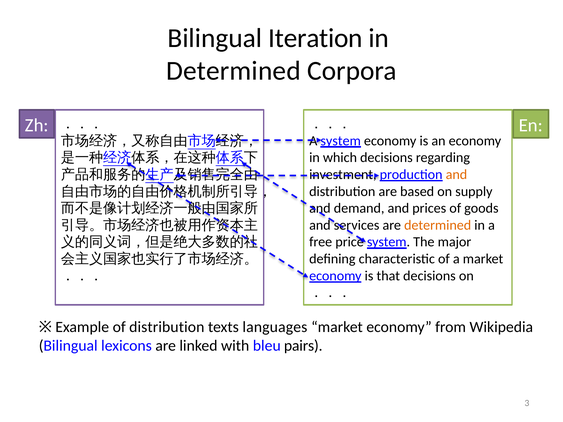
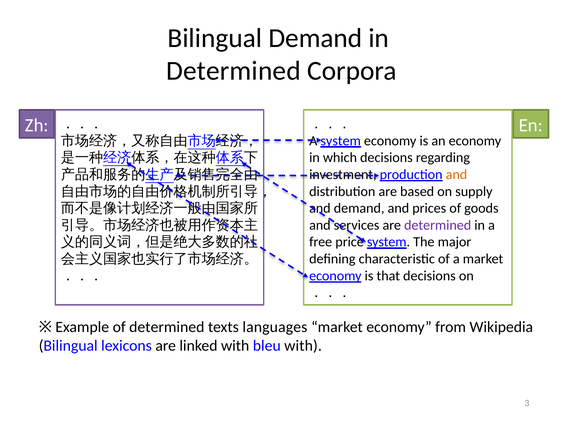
Bilingual Iteration: Iteration -> Demand (315, 38)
determined colour: orange -> purple (438, 225)
of distribution: distribution -> determined (167, 327)
bleu pairs: pairs -> with (303, 346)
